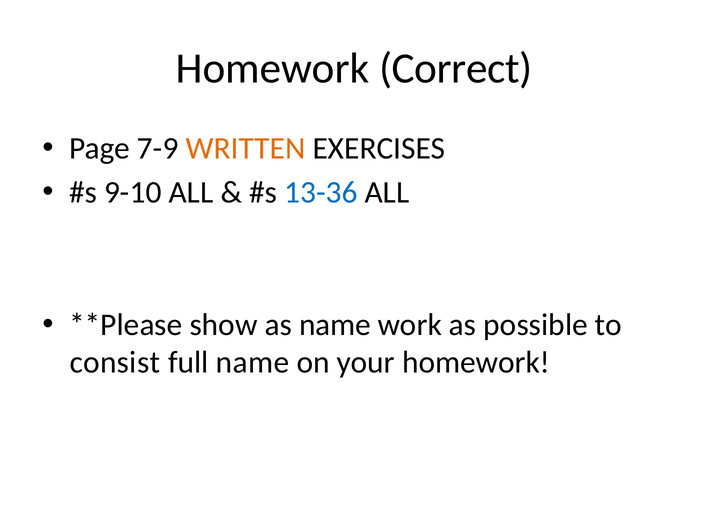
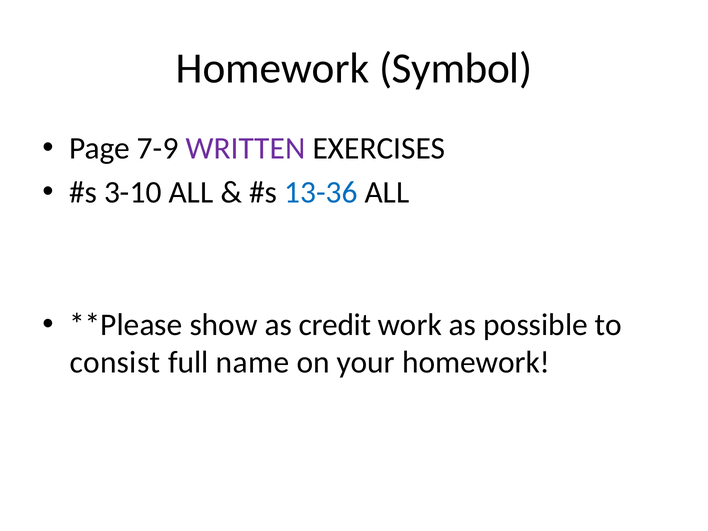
Correct: Correct -> Symbol (456, 69)
WRITTEN colour: orange -> purple (245, 149)
9-10: 9-10 -> 3-10 (133, 193)
as name: name -> credit (335, 325)
